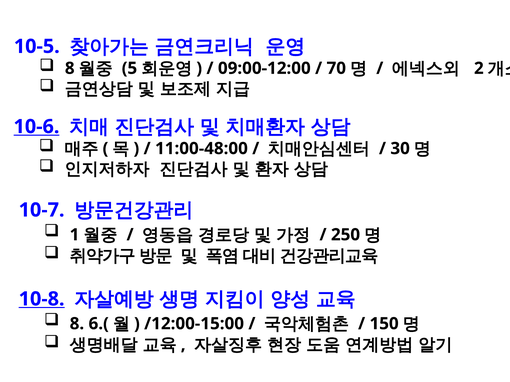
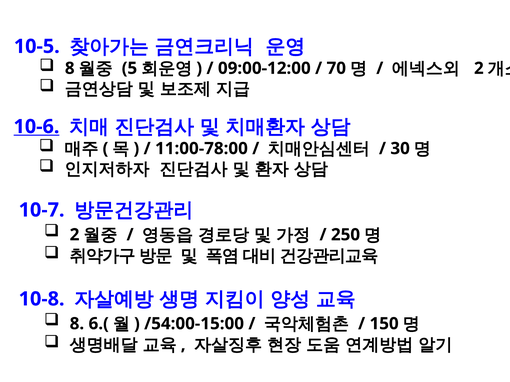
11:00-48:00: 11:00-48:00 -> 11:00-78:00 (201, 149)
1: 1 -> 2 (75, 235)
10-8 underline: present -> none (42, 299)
/12:00-15:00: /12:00-15:00 -> /54:00-15:00 (194, 324)
